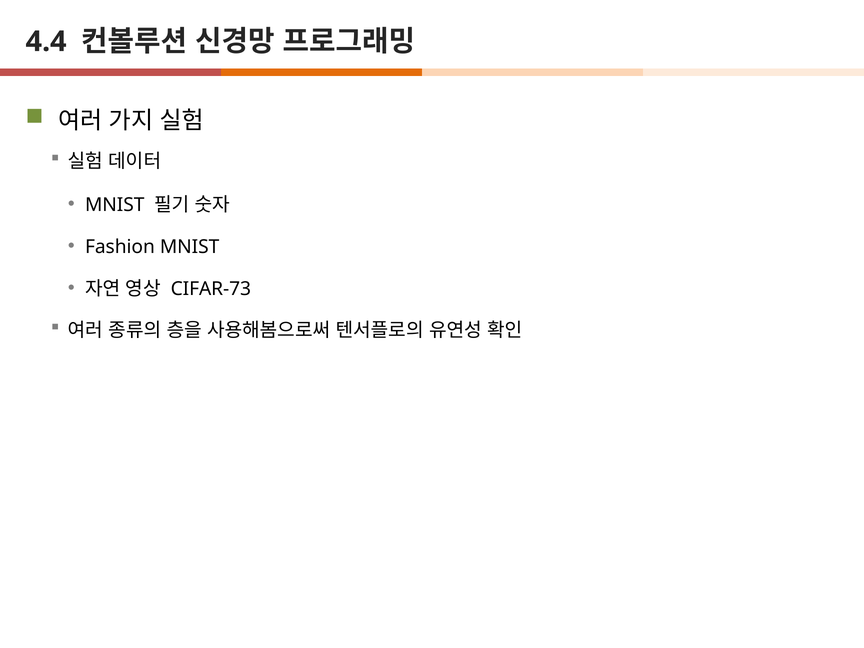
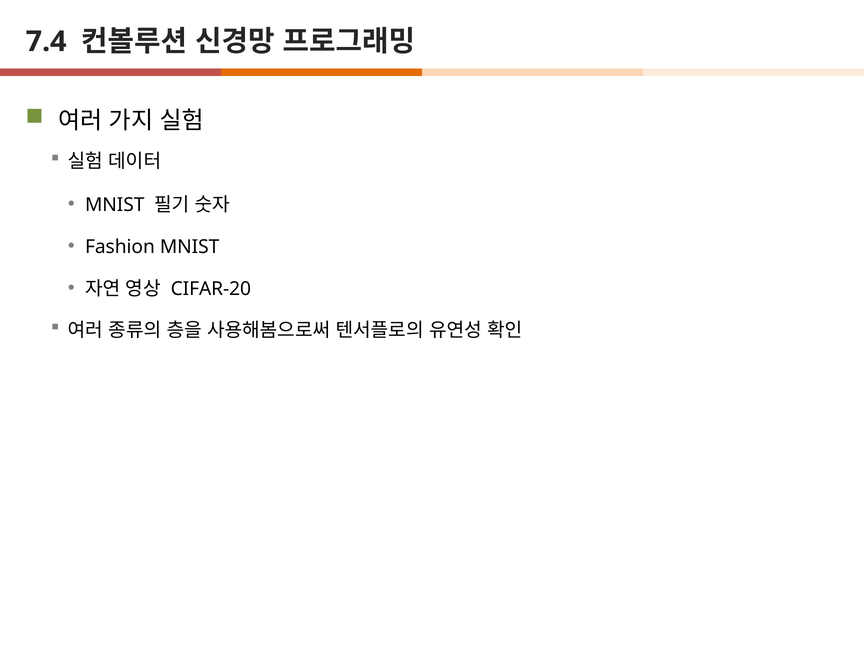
4.4: 4.4 -> 7.4 (46, 42)
CIFAR-73: CIFAR-73 -> CIFAR-20 (211, 289)
